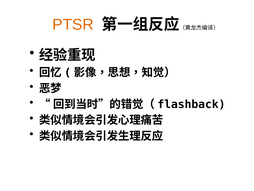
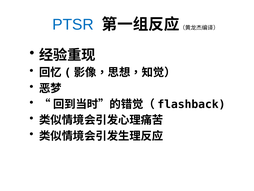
PTSR colour: orange -> blue (73, 25)
